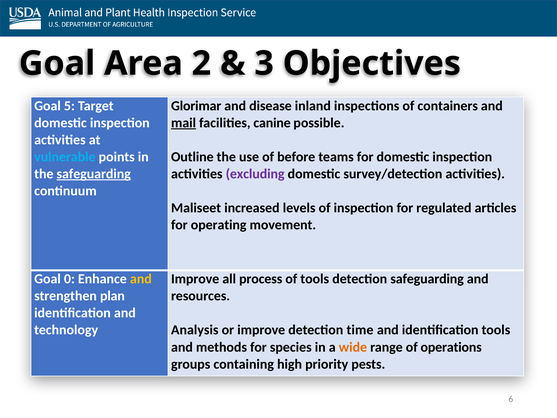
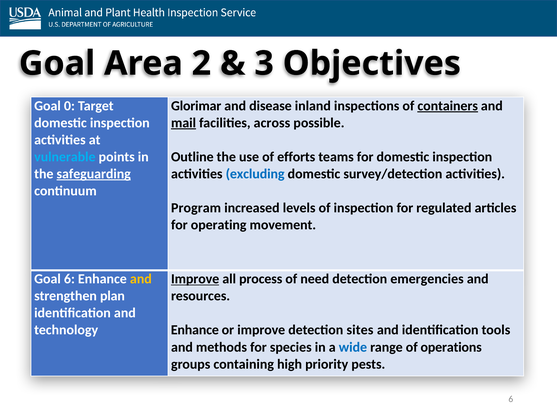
5: 5 -> 0 (69, 106)
containers underline: none -> present (448, 106)
canine: canine -> across (272, 123)
before: before -> efforts (296, 157)
excluding colour: purple -> blue (255, 174)
Maliseet: Maliseet -> Program (196, 208)
Goal 0: 0 -> 6 (69, 279)
Improve underline: none -> present (195, 279)
of tools: tools -> need (315, 279)
detection safeguarding: safeguarding -> emergencies (427, 279)
Analysis: Analysis -> Enhance (195, 330)
time: time -> sites (360, 330)
wide colour: orange -> blue (353, 347)
